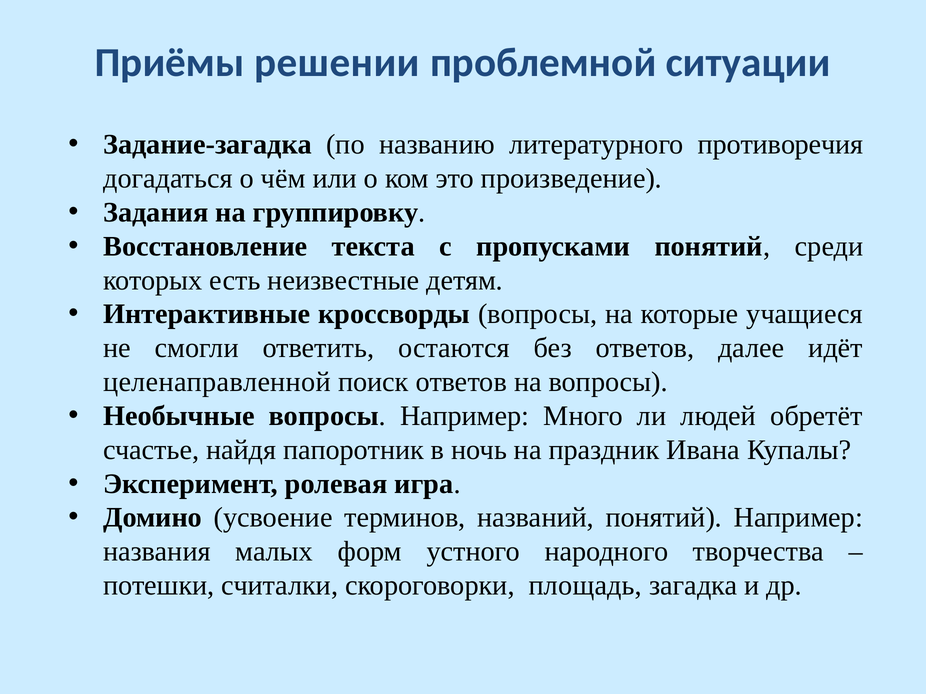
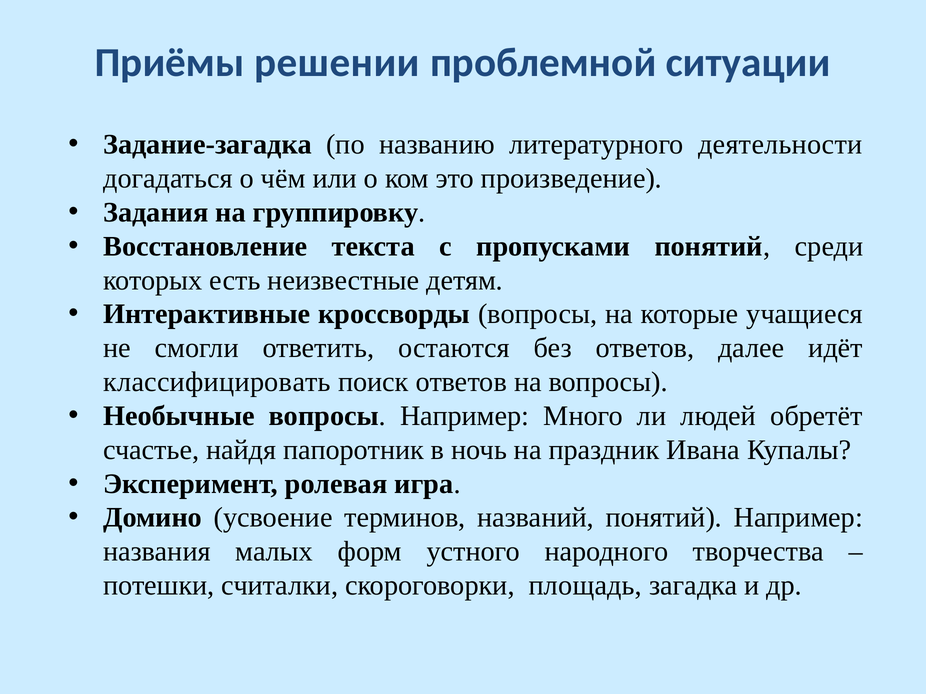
противоречия: противоречия -> деятельности (780, 145)
целенаправленной: целенаправленной -> классифицировать (217, 382)
